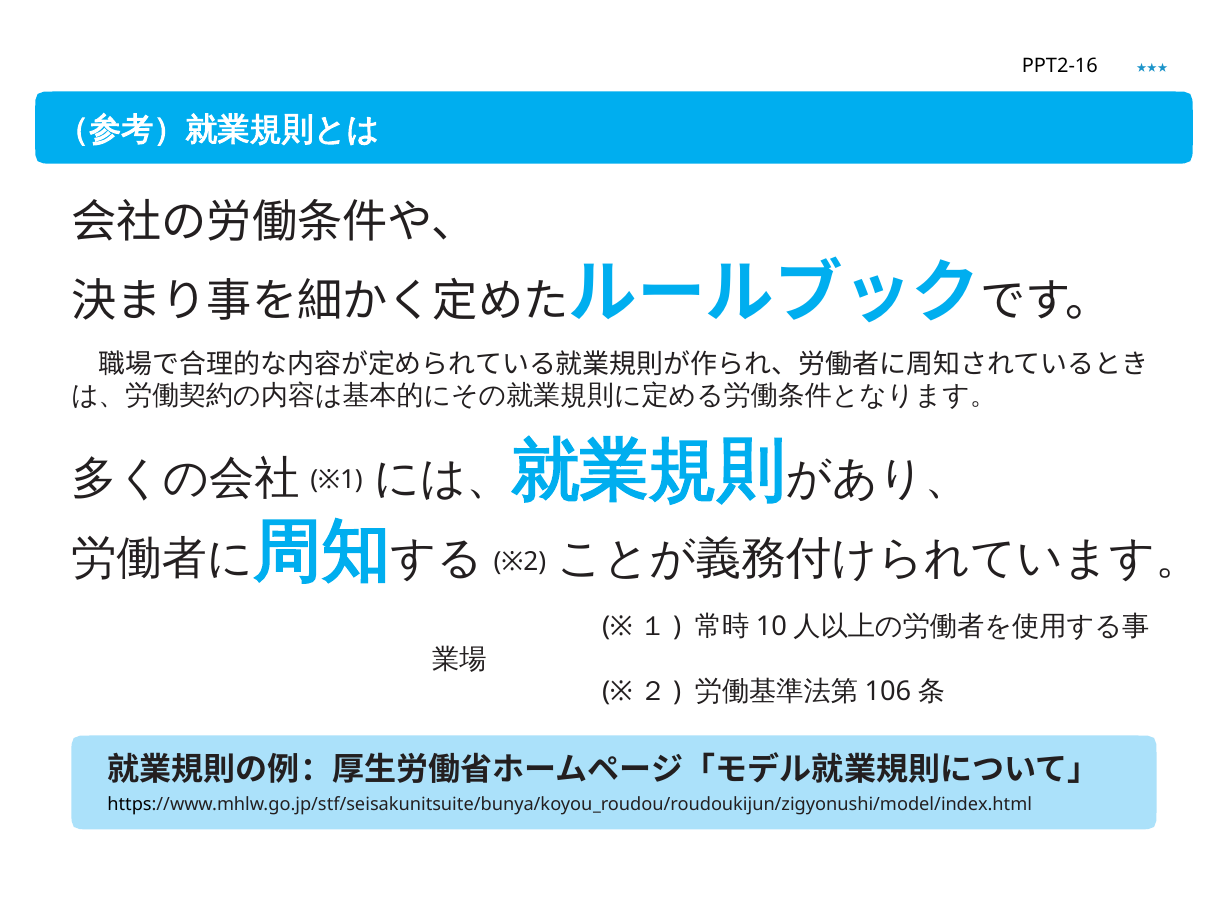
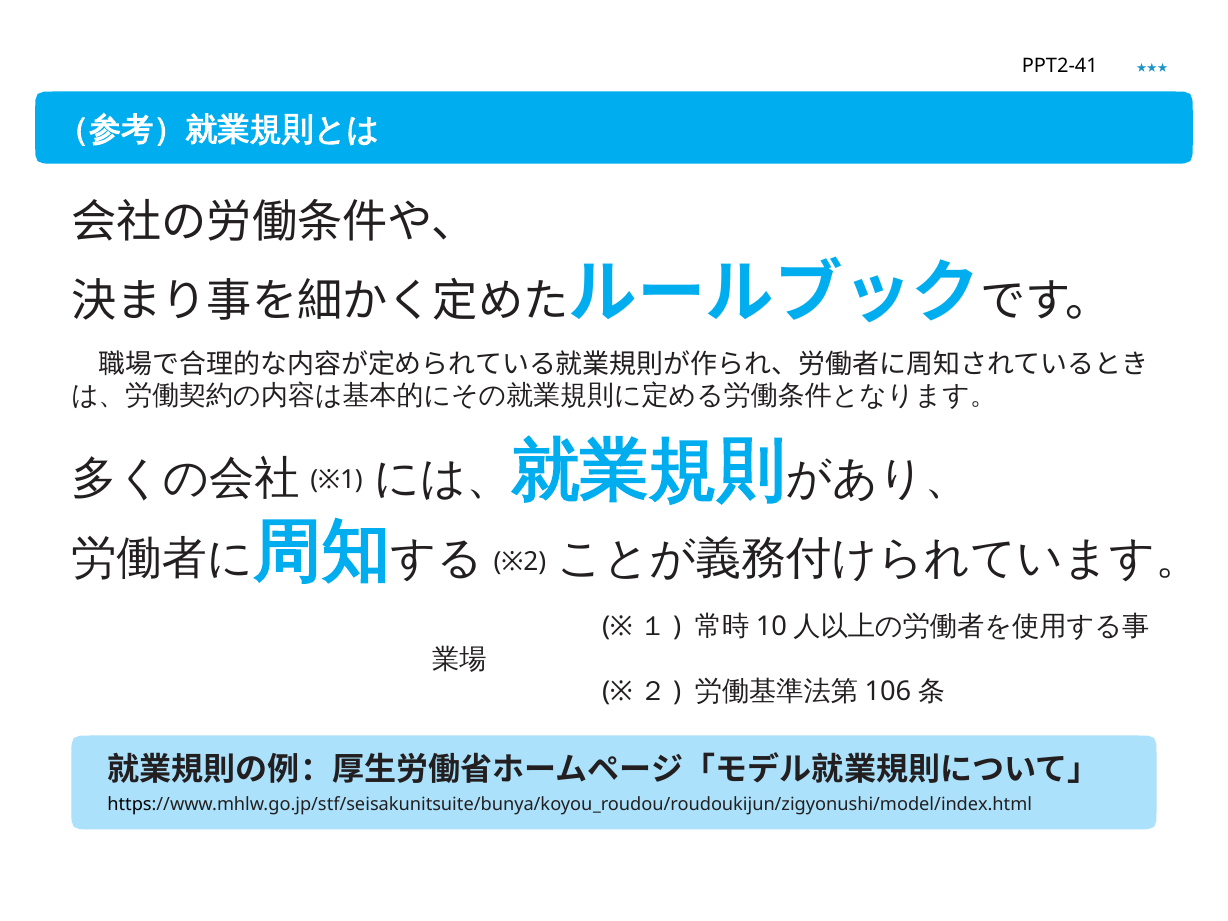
PPT2-16: PPT2-16 -> PPT2-41 (1060, 66)
